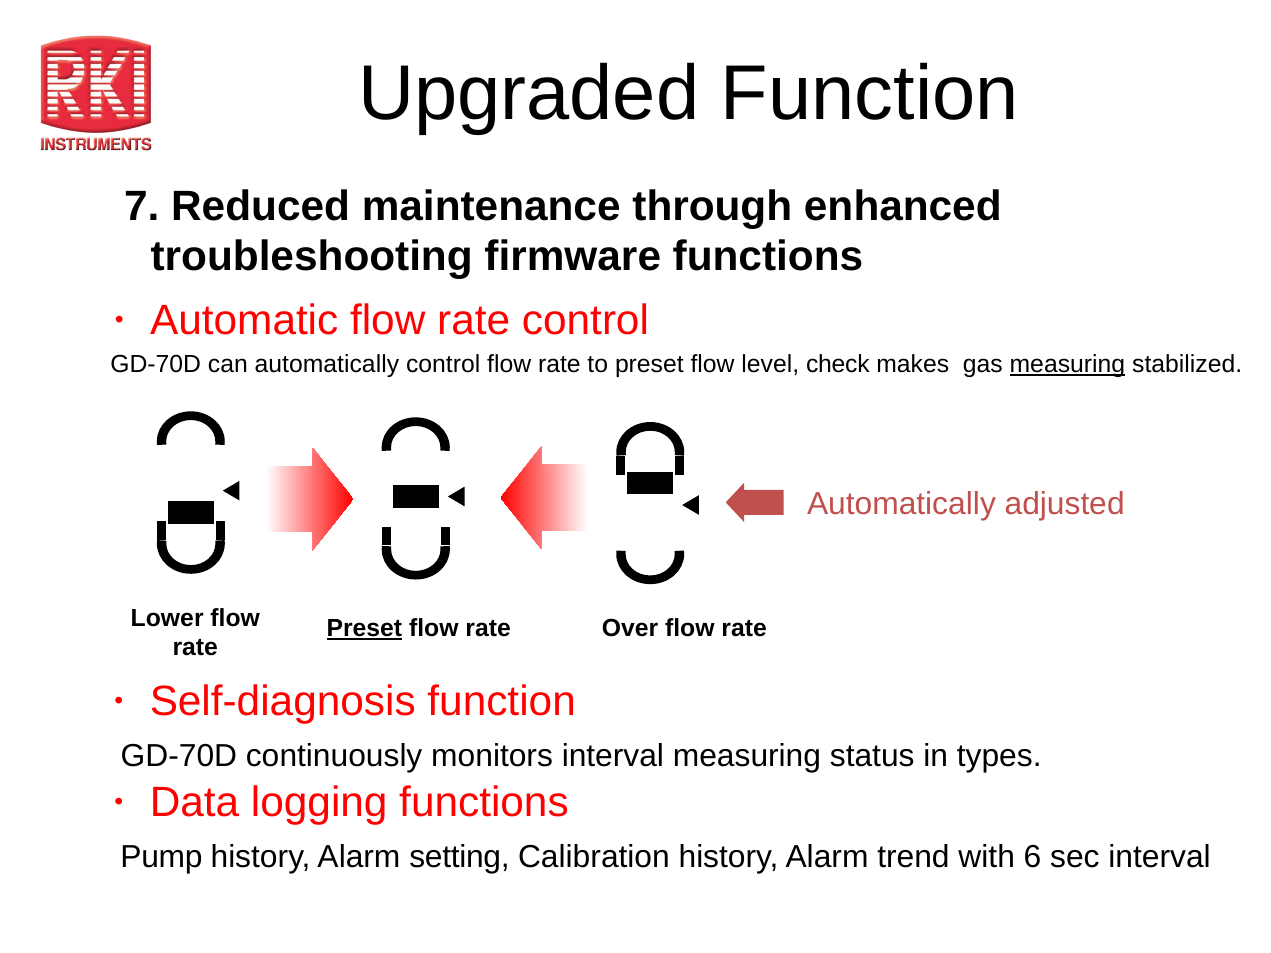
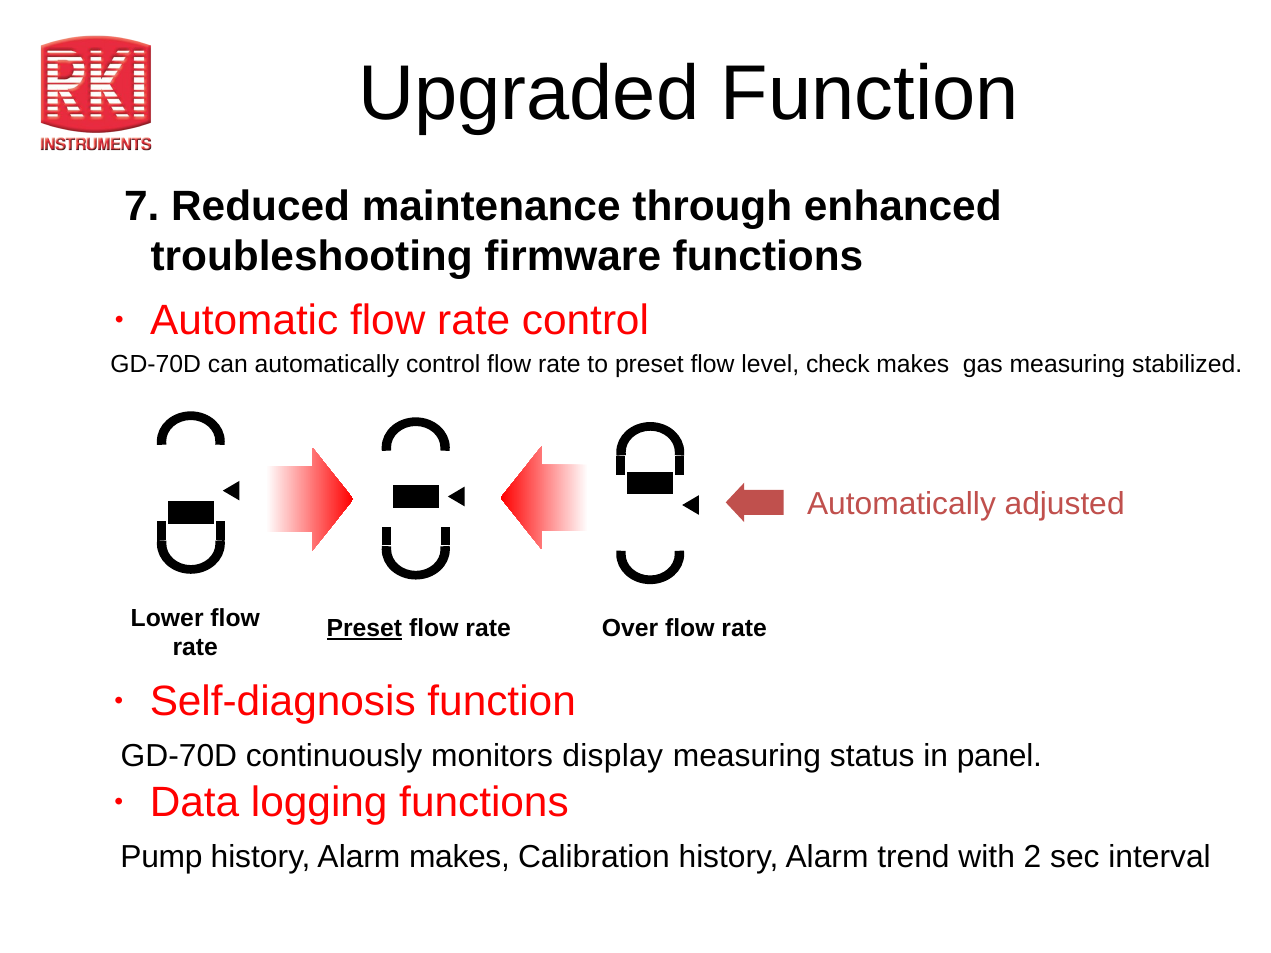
measuring underline: present -> none (1067, 365)
monitors interval: interval -> display (613, 756)
types: types -> panel (999, 756)
Alarm setting: setting -> makes (459, 857)
6: 6 -> 2 (1033, 857)
